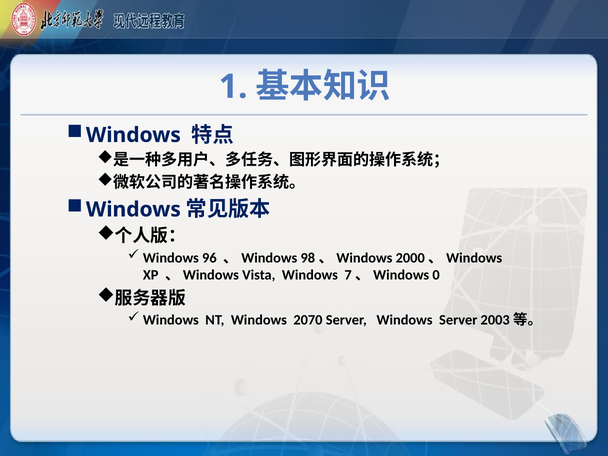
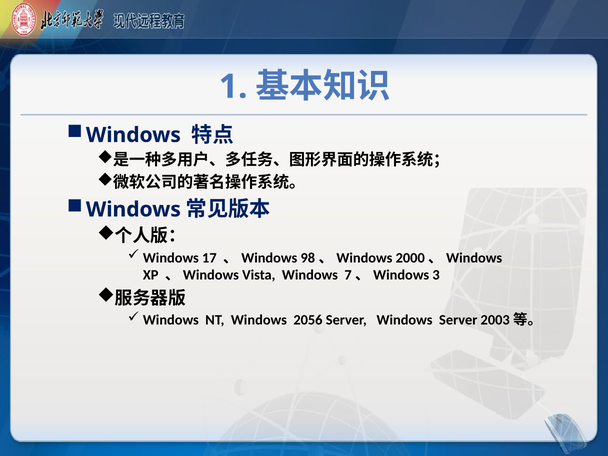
96: 96 -> 17 (209, 258)
0: 0 -> 3 (436, 275)
2070: 2070 -> 2056 (308, 320)
